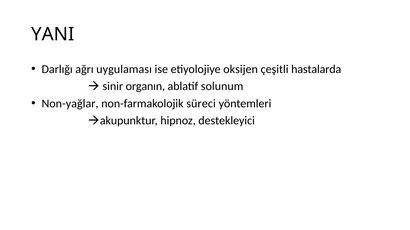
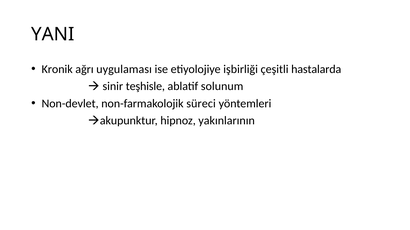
Darlığı: Darlığı -> Kronik (57, 69)
oksijen: oksijen -> işbirliği (241, 69)
organın: organın -> teşhisle (145, 87)
Non-yağlar: Non-yağlar -> Non-devlet (70, 104)
destekleyici: destekleyici -> yakınlarının (227, 121)
